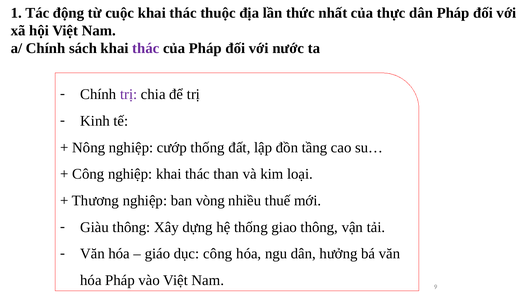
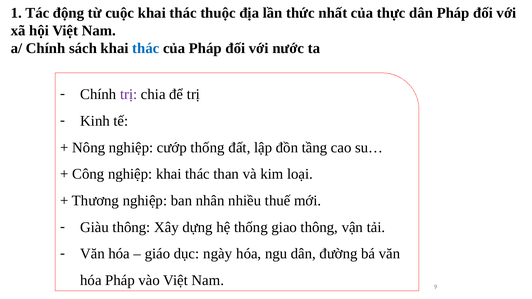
thác colour: purple -> blue (146, 48)
vòng: vòng -> nhân (210, 201)
dục công: công -> ngày (218, 254)
hưởng: hưởng -> đường (339, 254)
